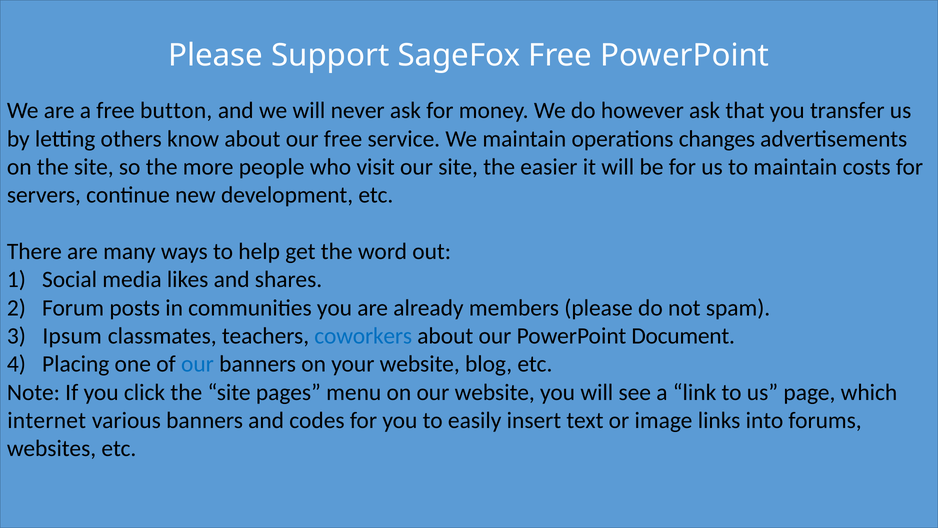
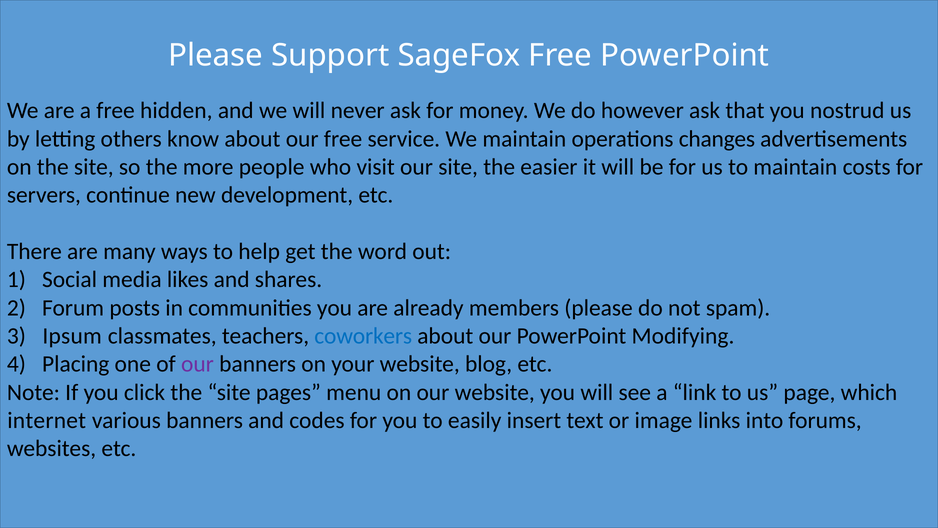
button: button -> hidden (176, 111)
transfer: transfer -> nostrud (847, 111)
Document: Document -> Modifying (683, 336)
our colour: blue -> purple (197, 364)
